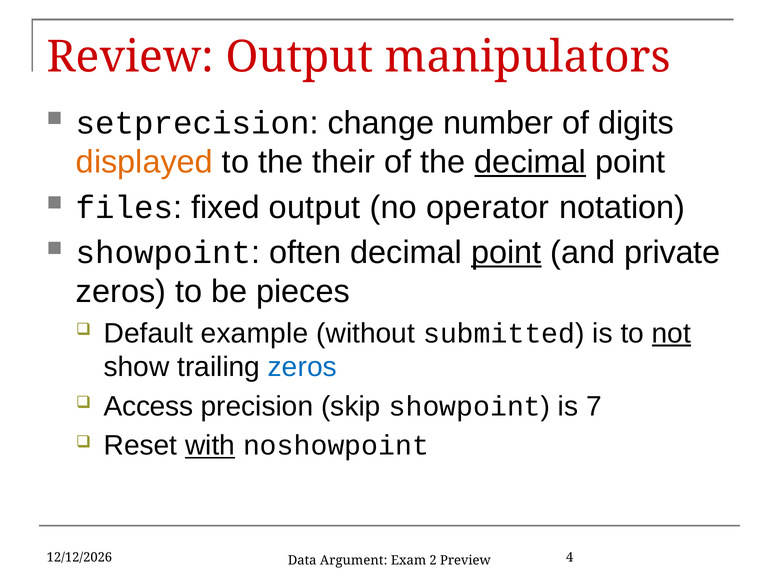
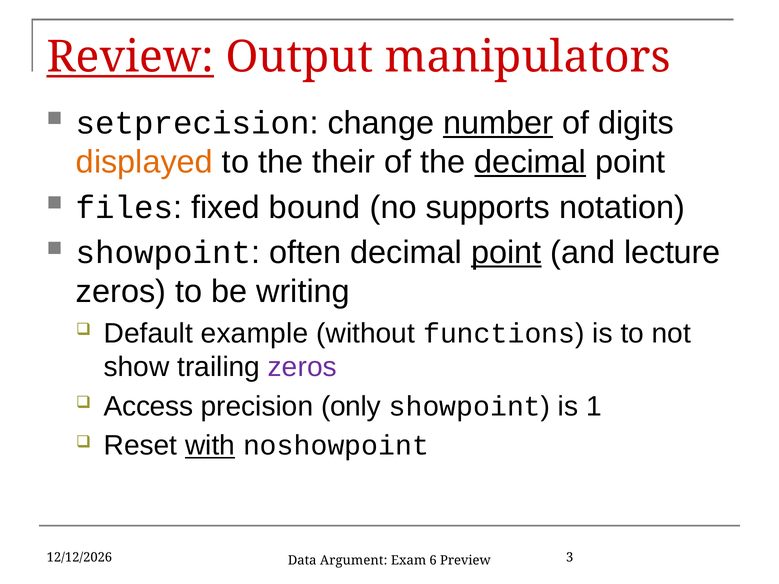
Review underline: none -> present (130, 57)
number underline: none -> present (498, 123)
fixed output: output -> bound (315, 207)
operator: operator -> supports (488, 207)
private: private -> lecture (672, 253)
pieces: pieces -> writing (303, 292)
submitted: submitted -> functions (499, 333)
not underline: present -> none (671, 333)
zeros colour: blue -> purple (302, 367)
skip: skip -> only (351, 407)
7: 7 -> 1 (594, 407)
2: 2 -> 6 (433, 560)
4: 4 -> 3 (570, 558)
